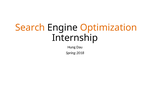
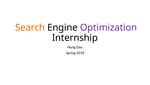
Optimization colour: orange -> purple (109, 27)
